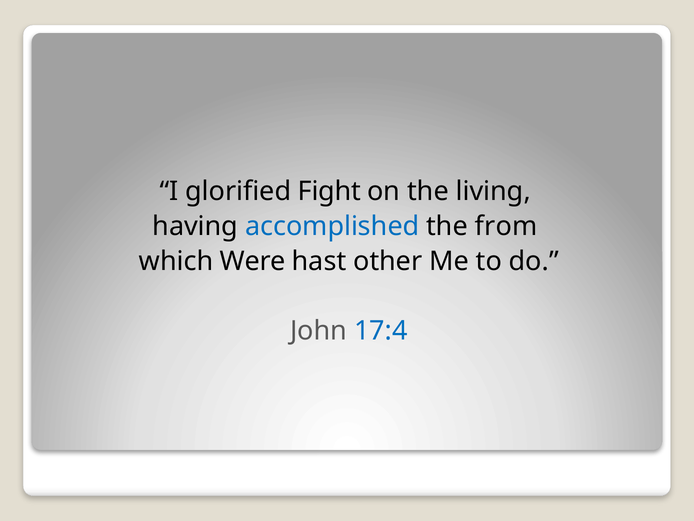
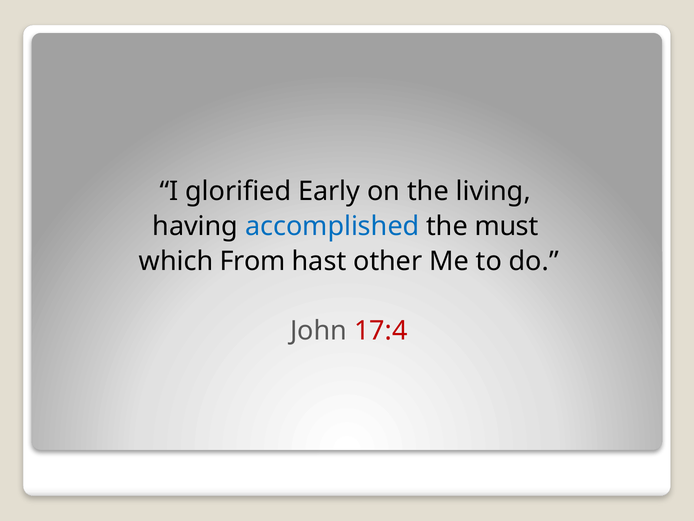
Fight: Fight -> Early (329, 191)
from: from -> must (507, 226)
Were: Were -> From (253, 261)
17:4 colour: blue -> red (381, 331)
